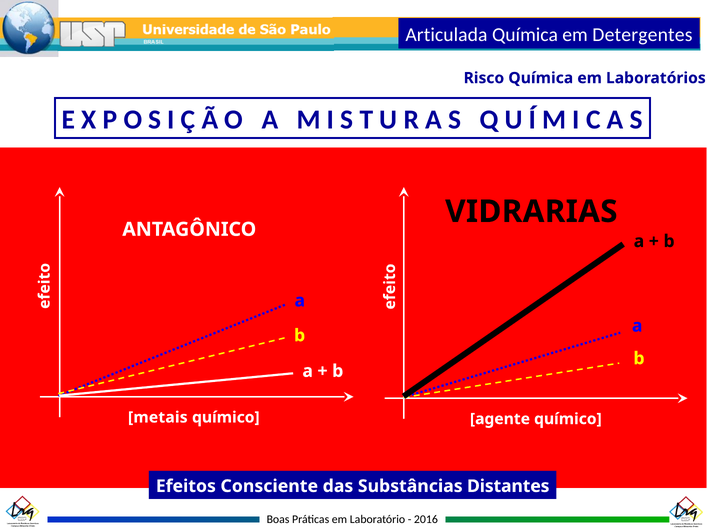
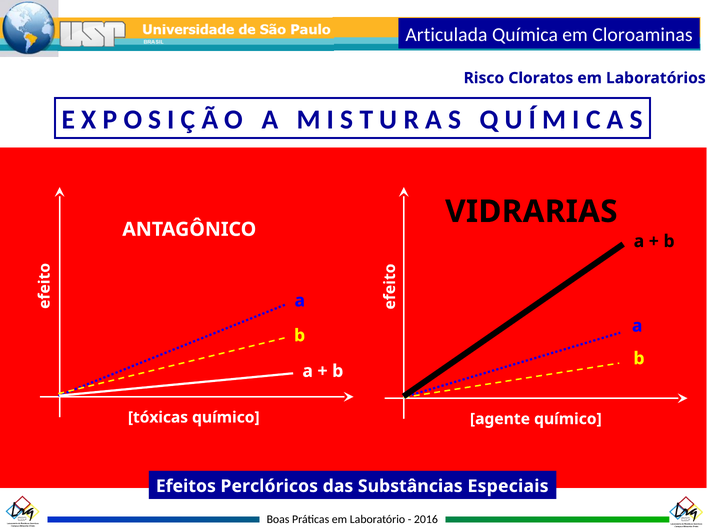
Detergentes: Detergentes -> Cloroaminas (642, 35)
Risco Química: Química -> Cloratos (541, 78)
metais: metais -> tóxicas (158, 418)
Consciente: Consciente -> Perclóricos (269, 486)
Distantes: Distantes -> Especiais (508, 486)
